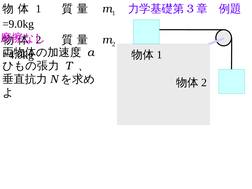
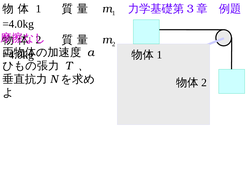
=9.0kg: =9.0kg -> =4.0kg (18, 24)
